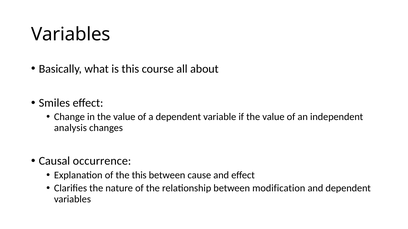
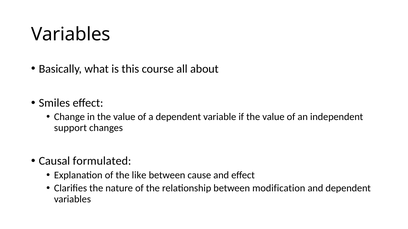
analysis: analysis -> support (70, 128)
occurrence: occurrence -> formulated (102, 161)
the this: this -> like (139, 175)
